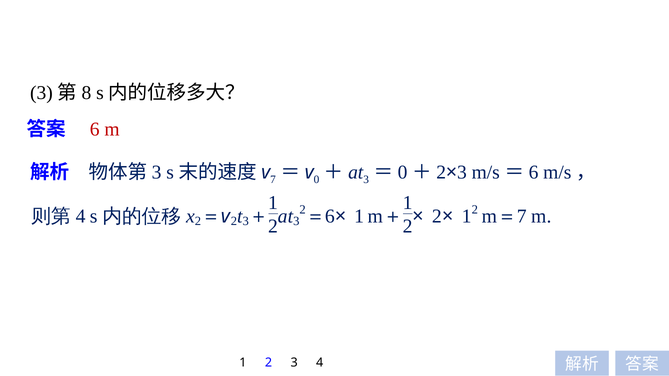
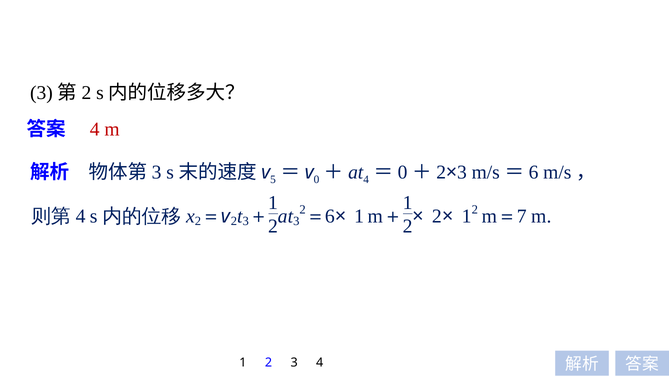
8: 8 -> 2 (86, 93)
6: 6 -> 4 (95, 129)
7: 7 -> 5 (273, 180)
3: 3 -> 4 (366, 180)
